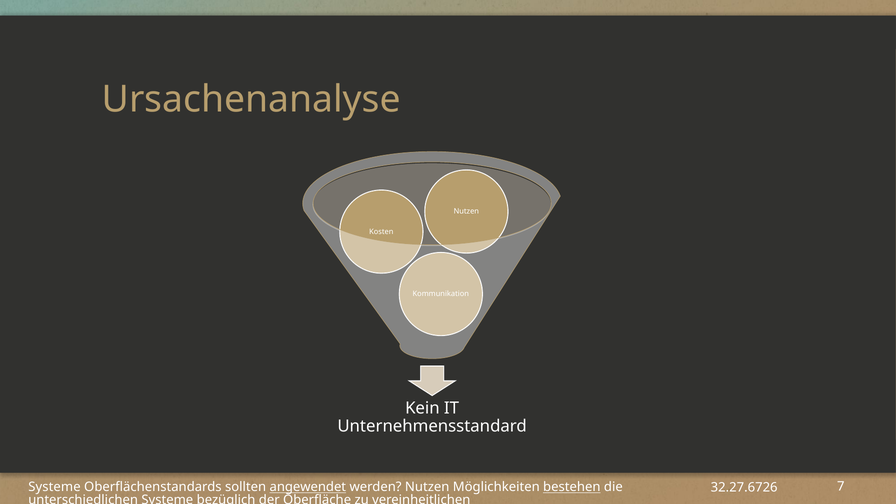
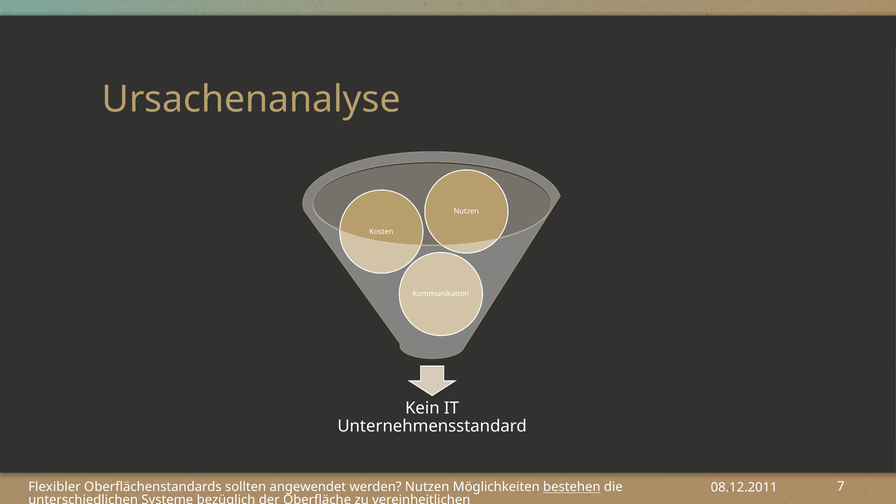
Systeme: Systeme -> Flexibler (54, 487)
angewendet underline: present -> none (308, 487)
32.27.6726: 32.27.6726 -> 08.12.2011 (744, 488)
